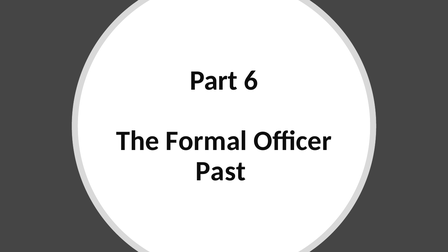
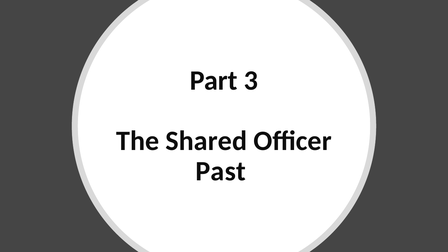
6: 6 -> 3 (251, 80)
Formal: Formal -> Shared (206, 141)
